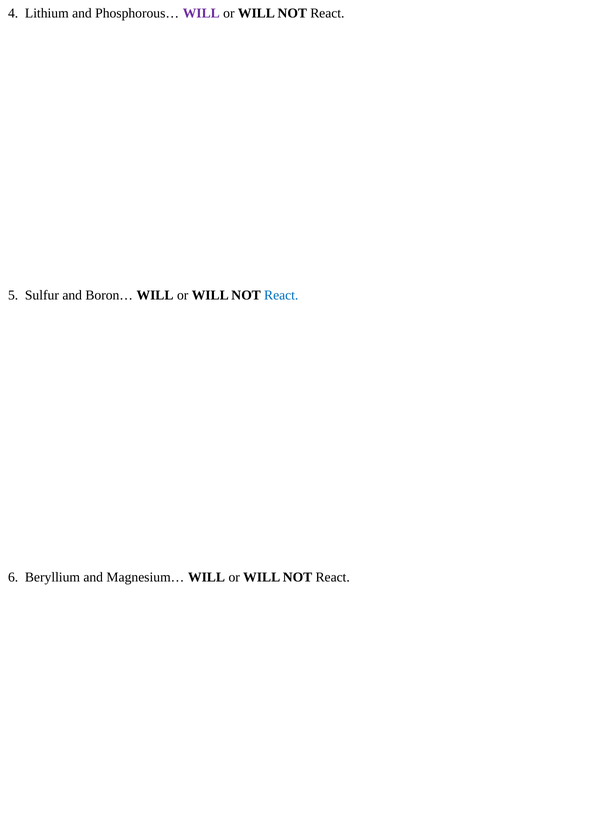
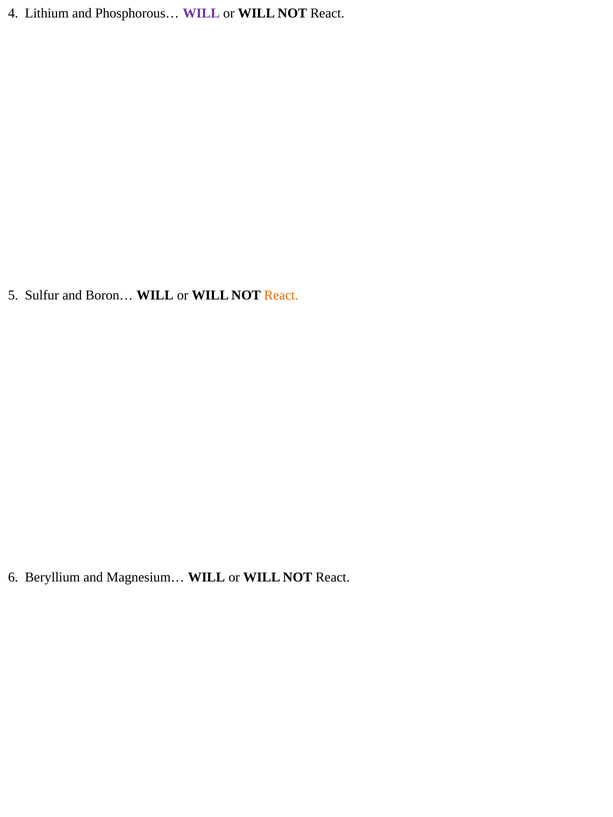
React colour: blue -> orange (281, 295)
